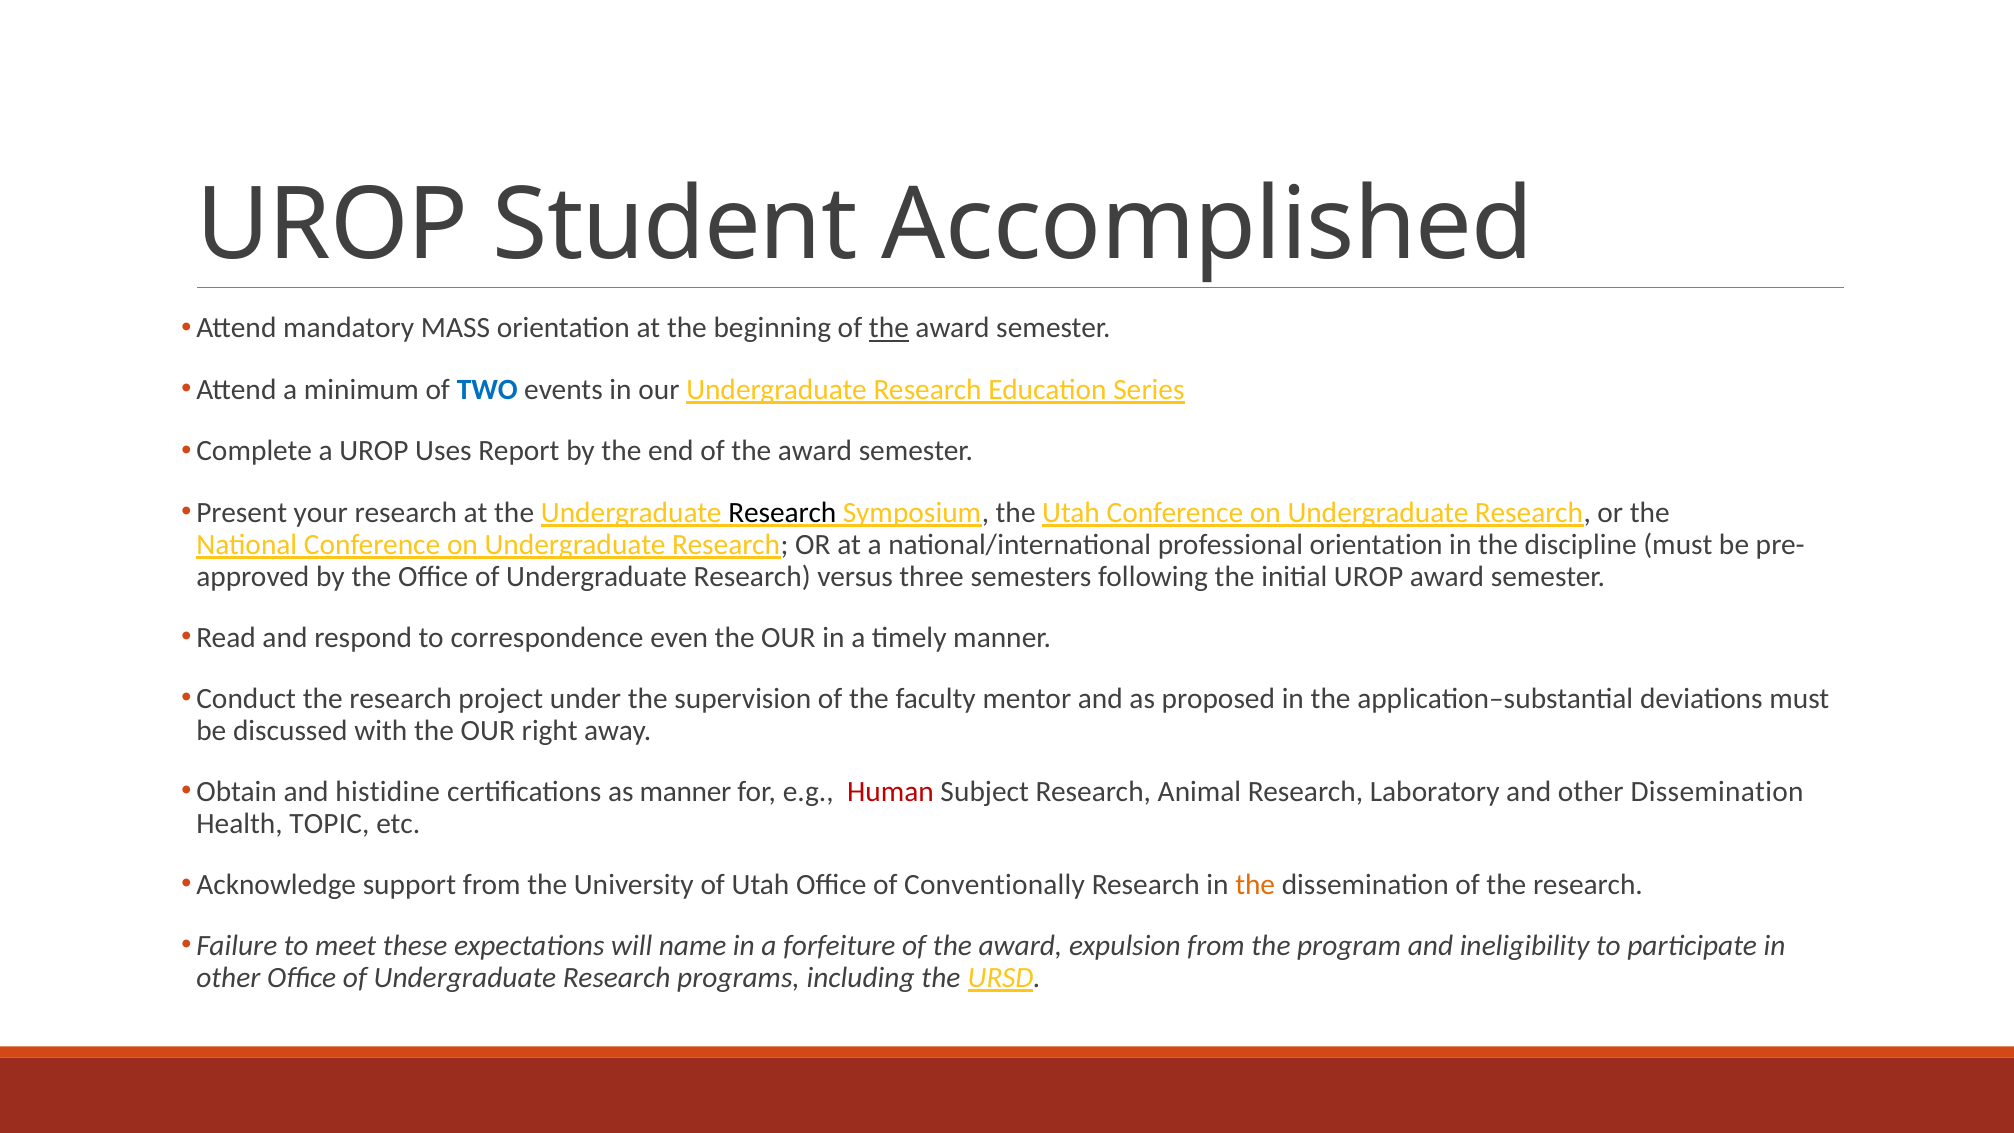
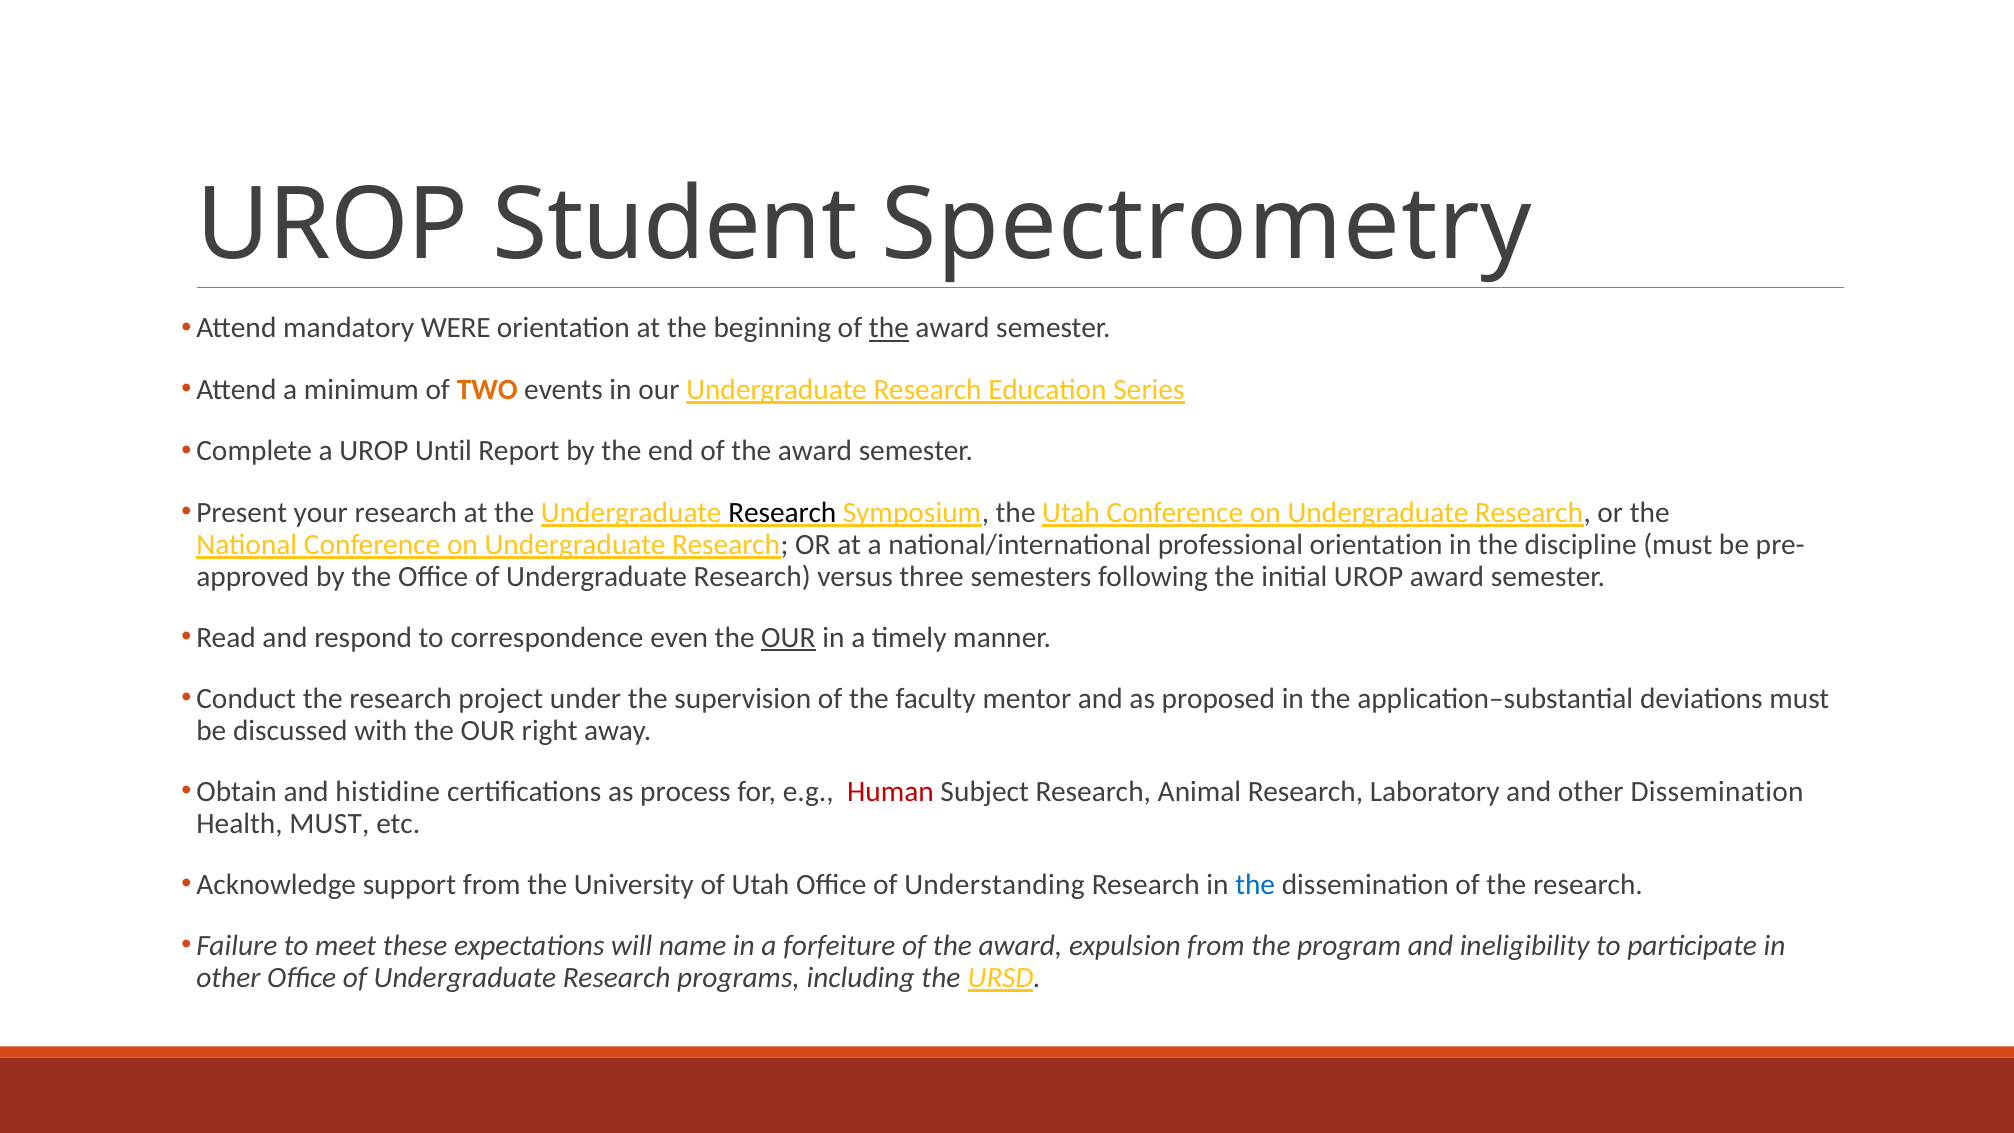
Accomplished: Accomplished -> Spectrometry (1207, 226)
MASS: MASS -> WERE (456, 328)
TWO colour: blue -> orange (487, 390)
Uses: Uses -> Until (444, 451)
OUR underline: none -> present (788, 637)
as manner: manner -> process (685, 791)
Health TOPIC: TOPIC -> MUST (329, 823)
Conventionally: Conventionally -> Understanding (994, 884)
the colour: orange -> blue (1255, 884)
